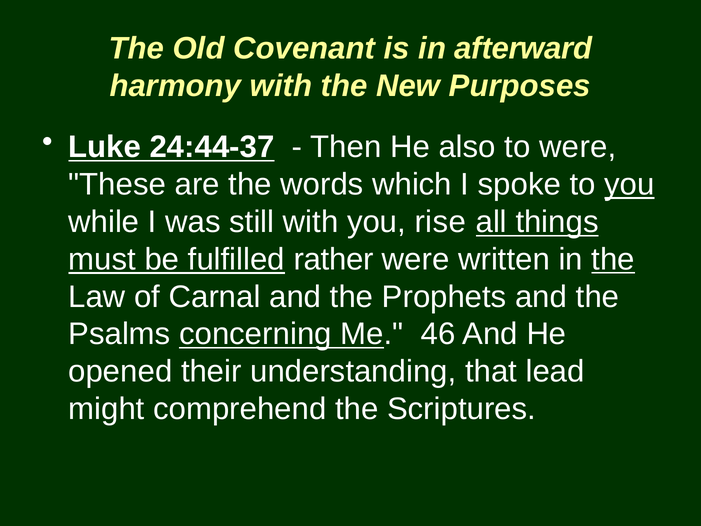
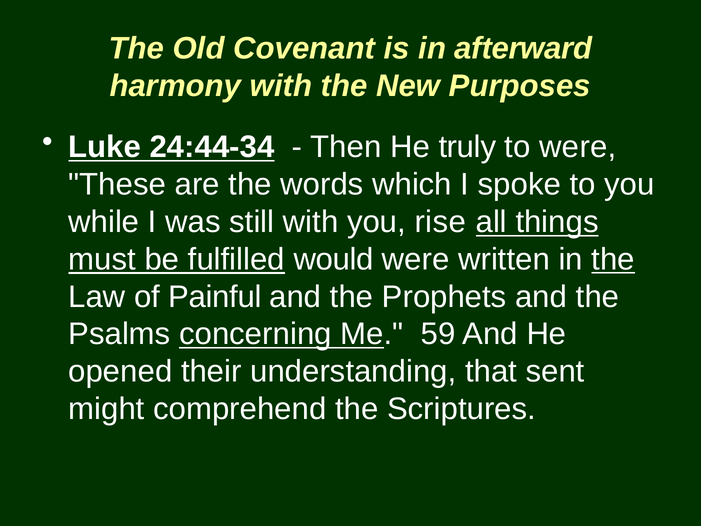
24:44-37: 24:44-37 -> 24:44-34 (212, 147)
also: also -> truly (467, 147)
you underline: present -> none (629, 184)
rather: rather -> would (334, 259)
Carnal: Carnal -> Painful (215, 297)
46: 46 -> 59 (438, 334)
lead: lead -> sent (555, 371)
